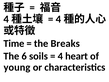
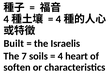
Time: Time -> Built (14, 43)
Breaks: Breaks -> Israelis (65, 43)
6: 6 -> 7 (24, 56)
young: young -> soften (17, 67)
